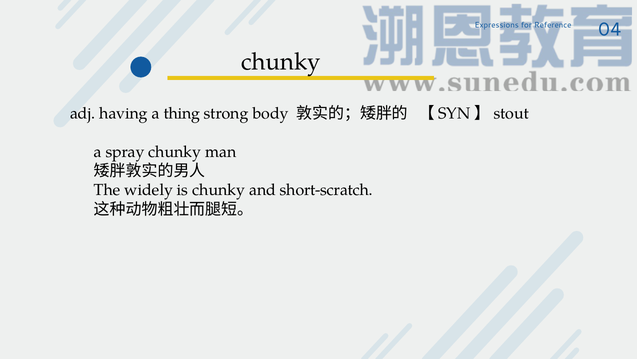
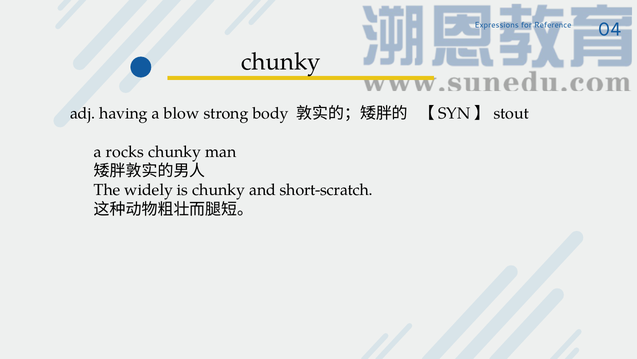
thing: thing -> blow (182, 113)
spray: spray -> rocks (125, 152)
